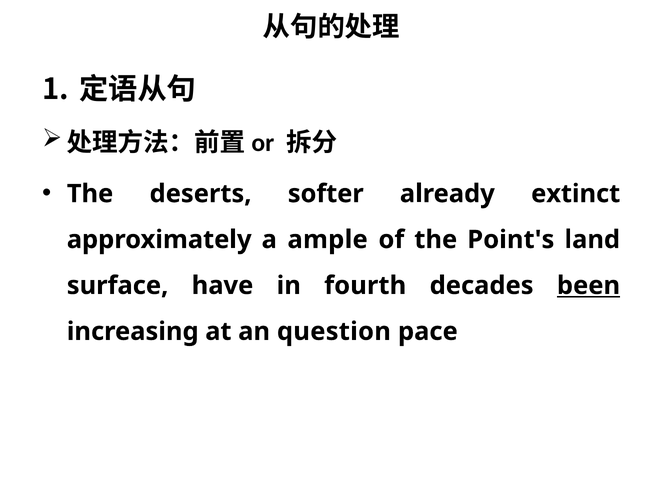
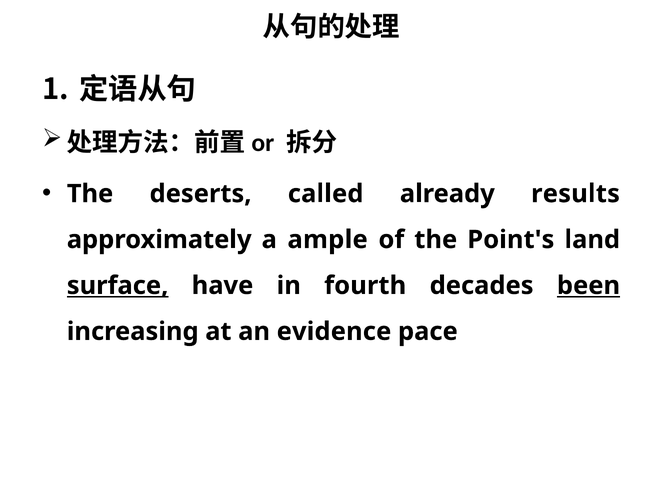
softer: softer -> called (326, 194)
extinct: extinct -> results (575, 194)
surface underline: none -> present (118, 285)
question: question -> evidence (334, 331)
